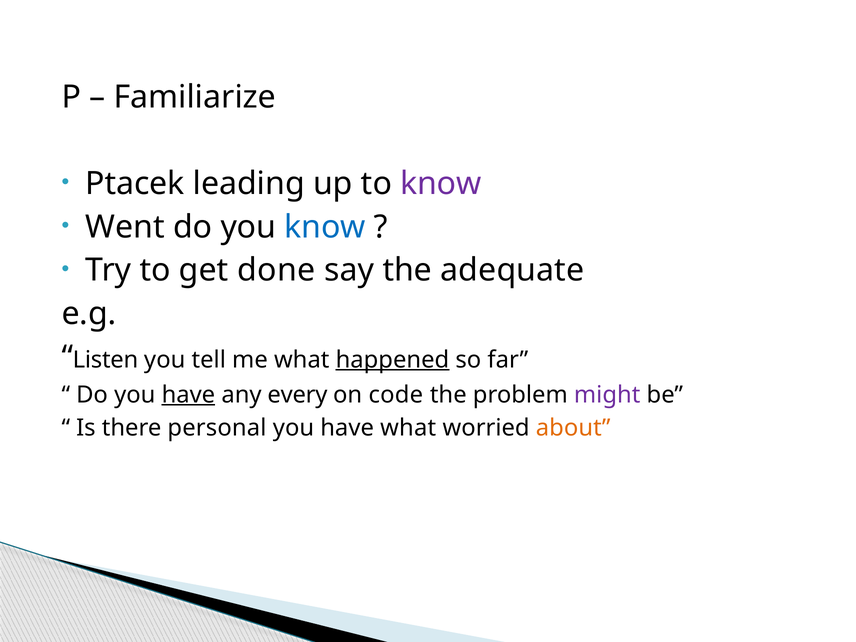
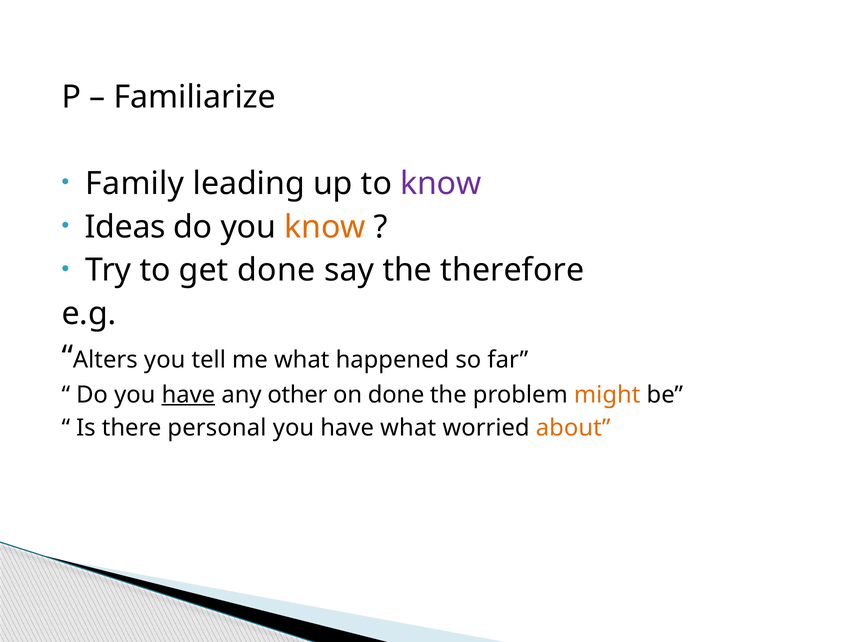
Ptacek: Ptacek -> Family (135, 184)
Went: Went -> Ideas (125, 227)
know colour: blue -> orange (325, 227)
adequate: adequate -> therefore (512, 270)
Listen: Listen -> Alters (105, 360)
happened underline: present -> none (392, 360)
every: every -> other (297, 395)
on code: code -> done (396, 395)
might colour: purple -> orange (607, 395)
